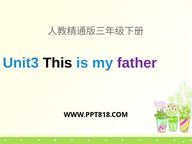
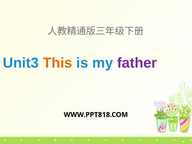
This colour: black -> orange (58, 63)
